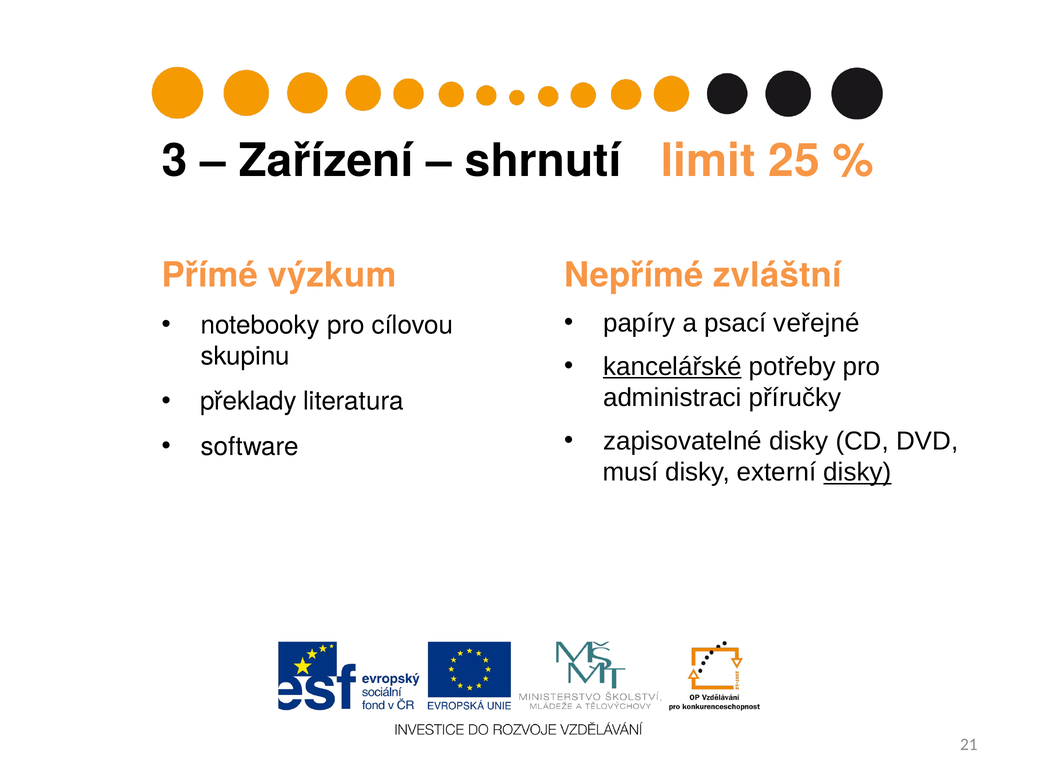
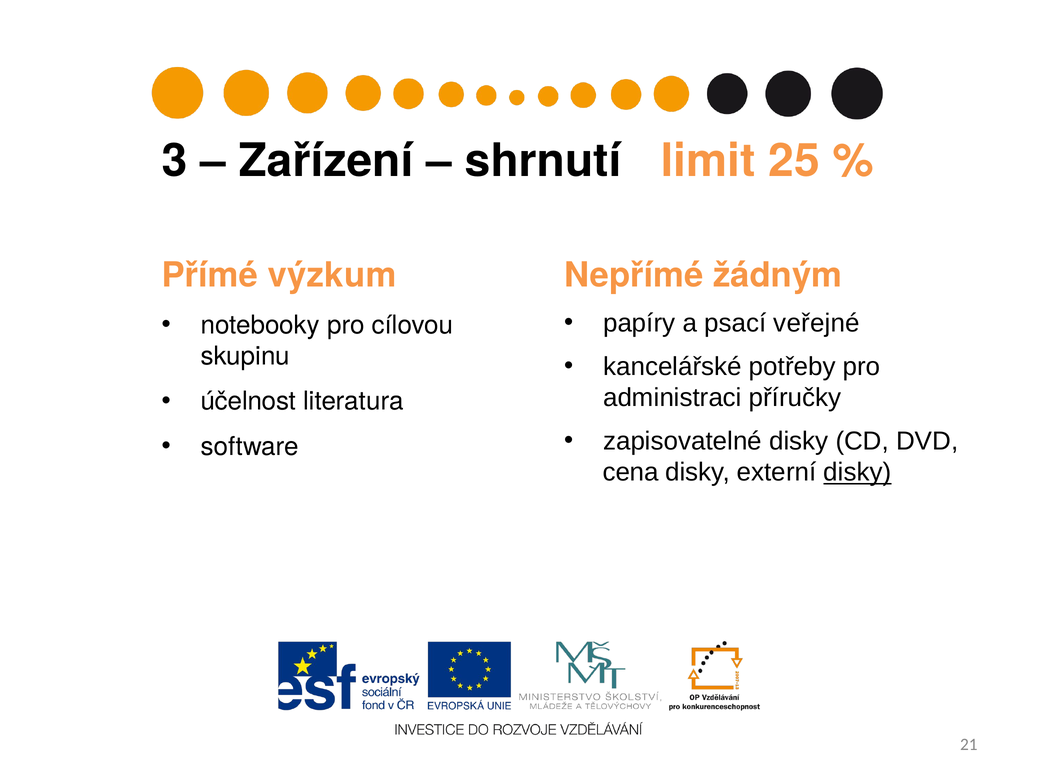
zvláštní: zvláštní -> žádným (778, 275)
kancelářské underline: present -> none (672, 367)
překlady: překlady -> účelnost (248, 401)
musí: musí -> cena (631, 472)
